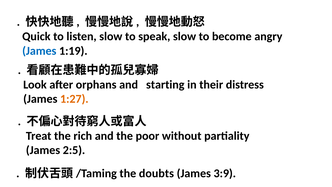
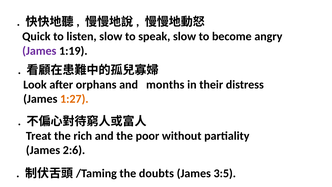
James colour: blue -> purple (39, 51)
starting: starting -> months (165, 84)
2:5: 2:5 -> 2:6 (74, 150)
3:9: 3:9 -> 3:5 (225, 173)
